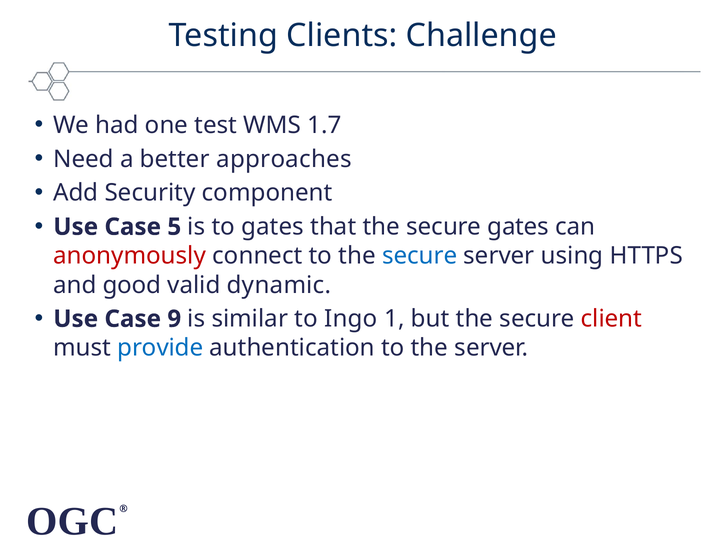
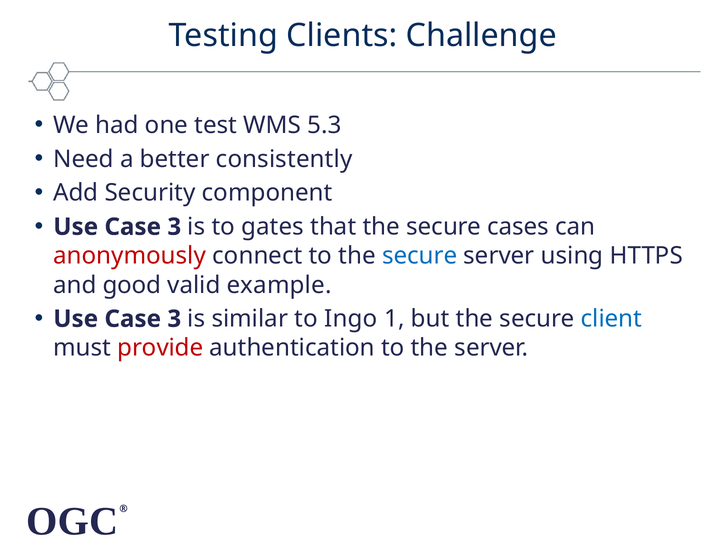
1.7: 1.7 -> 5.3 (325, 125)
approaches: approaches -> consistently (284, 159)
5: 5 -> 3 (174, 227)
secure gates: gates -> cases (518, 227)
dynamic: dynamic -> example (279, 285)
9: 9 -> 3 (174, 319)
client colour: red -> blue (611, 319)
provide colour: blue -> red (160, 348)
